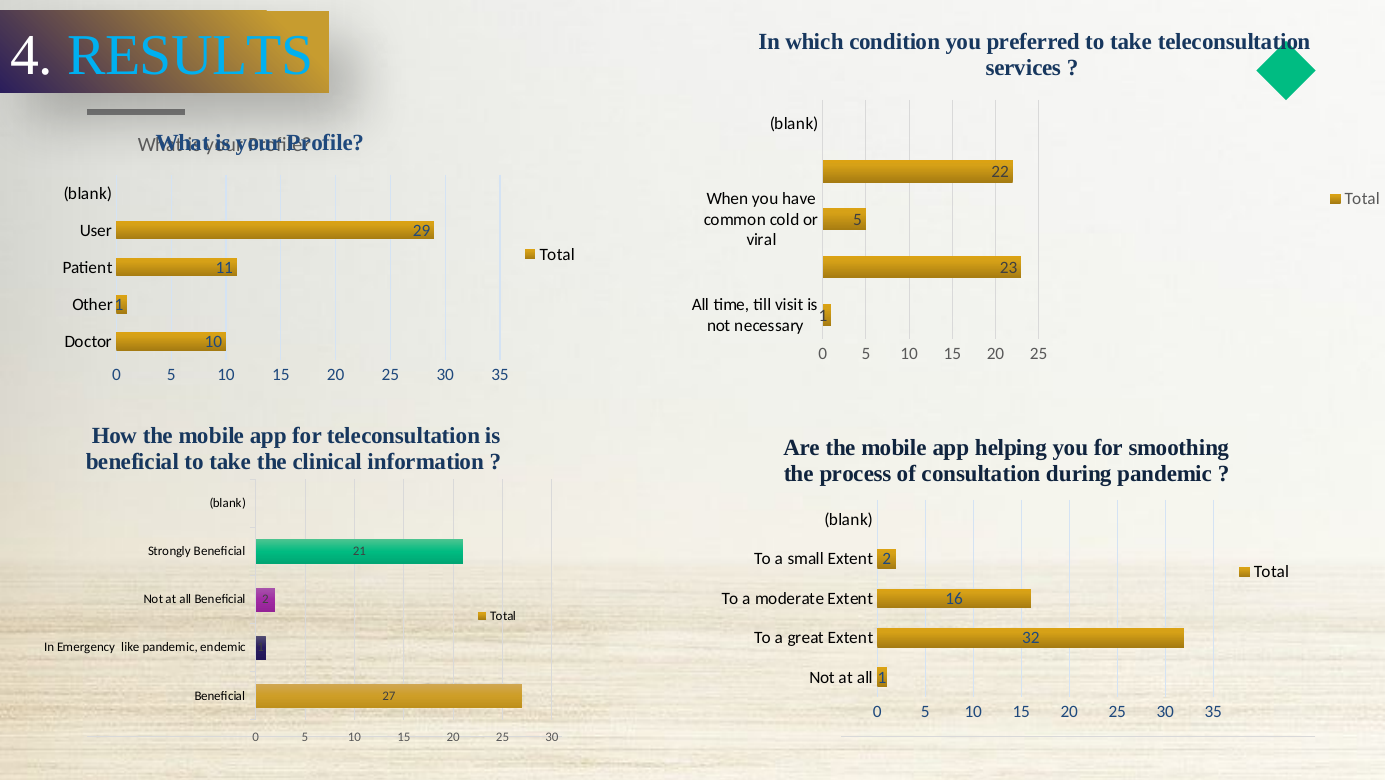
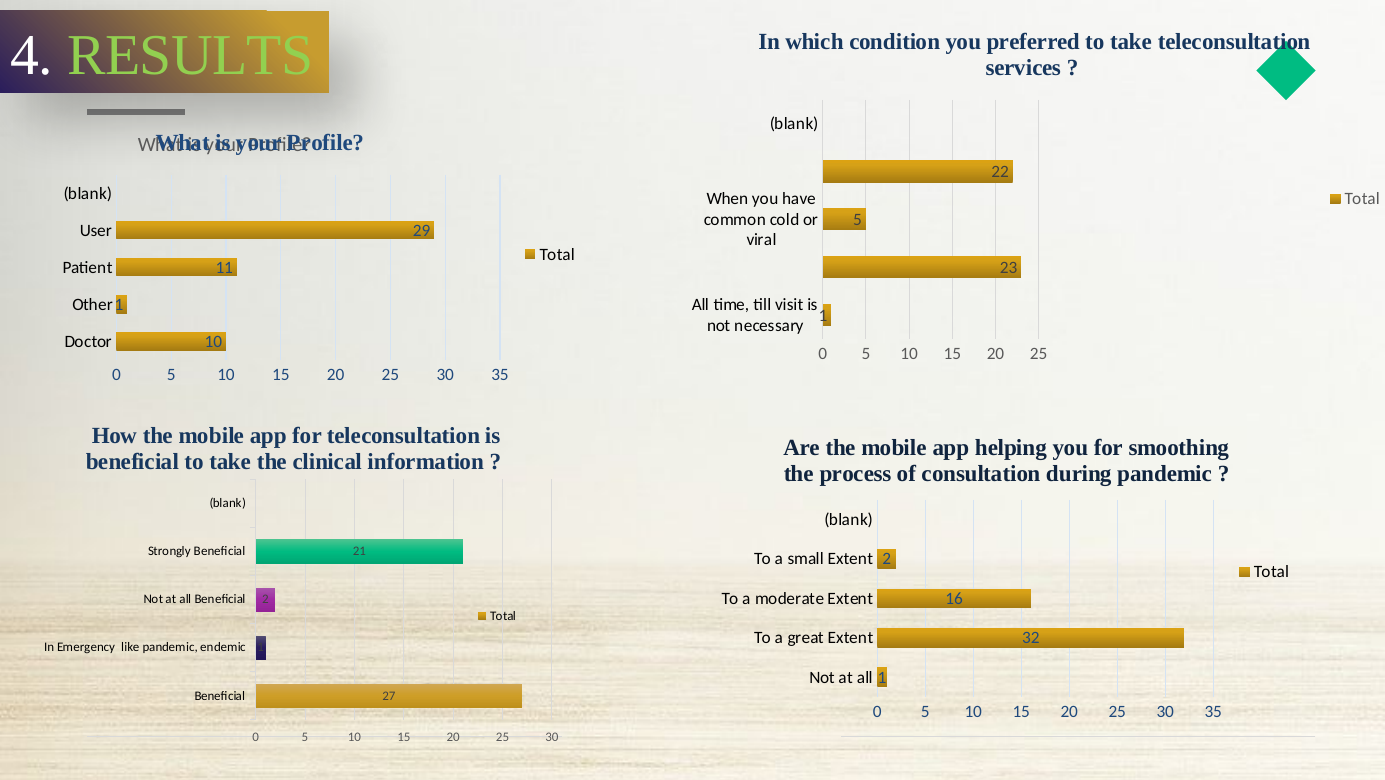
RESULTS colour: light blue -> light green (190, 56)
